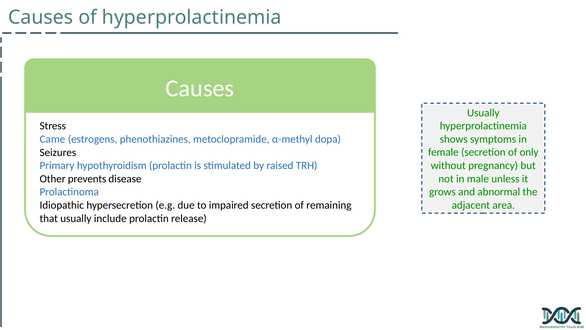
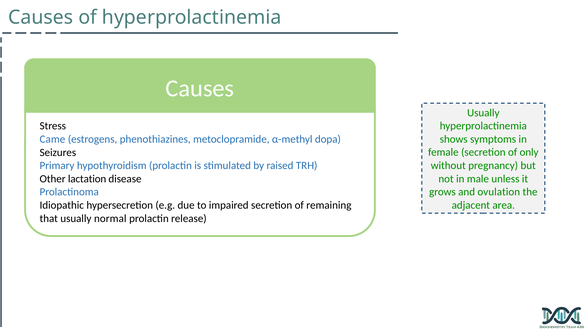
prevents: prevents -> lactation (87, 179)
abnormal: abnormal -> ovulation (499, 192)
include: include -> normal (110, 218)
